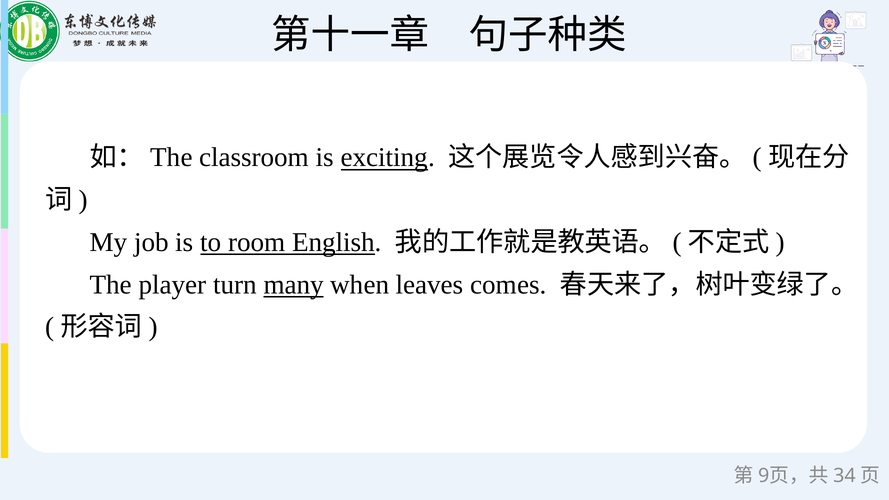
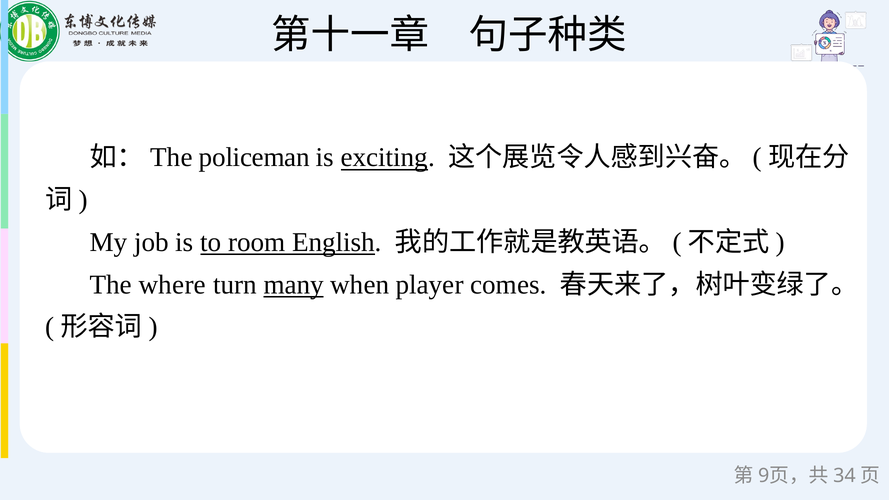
classroom: classroom -> policeman (254, 158)
player: player -> where (172, 285)
leaves: leaves -> player (430, 285)
